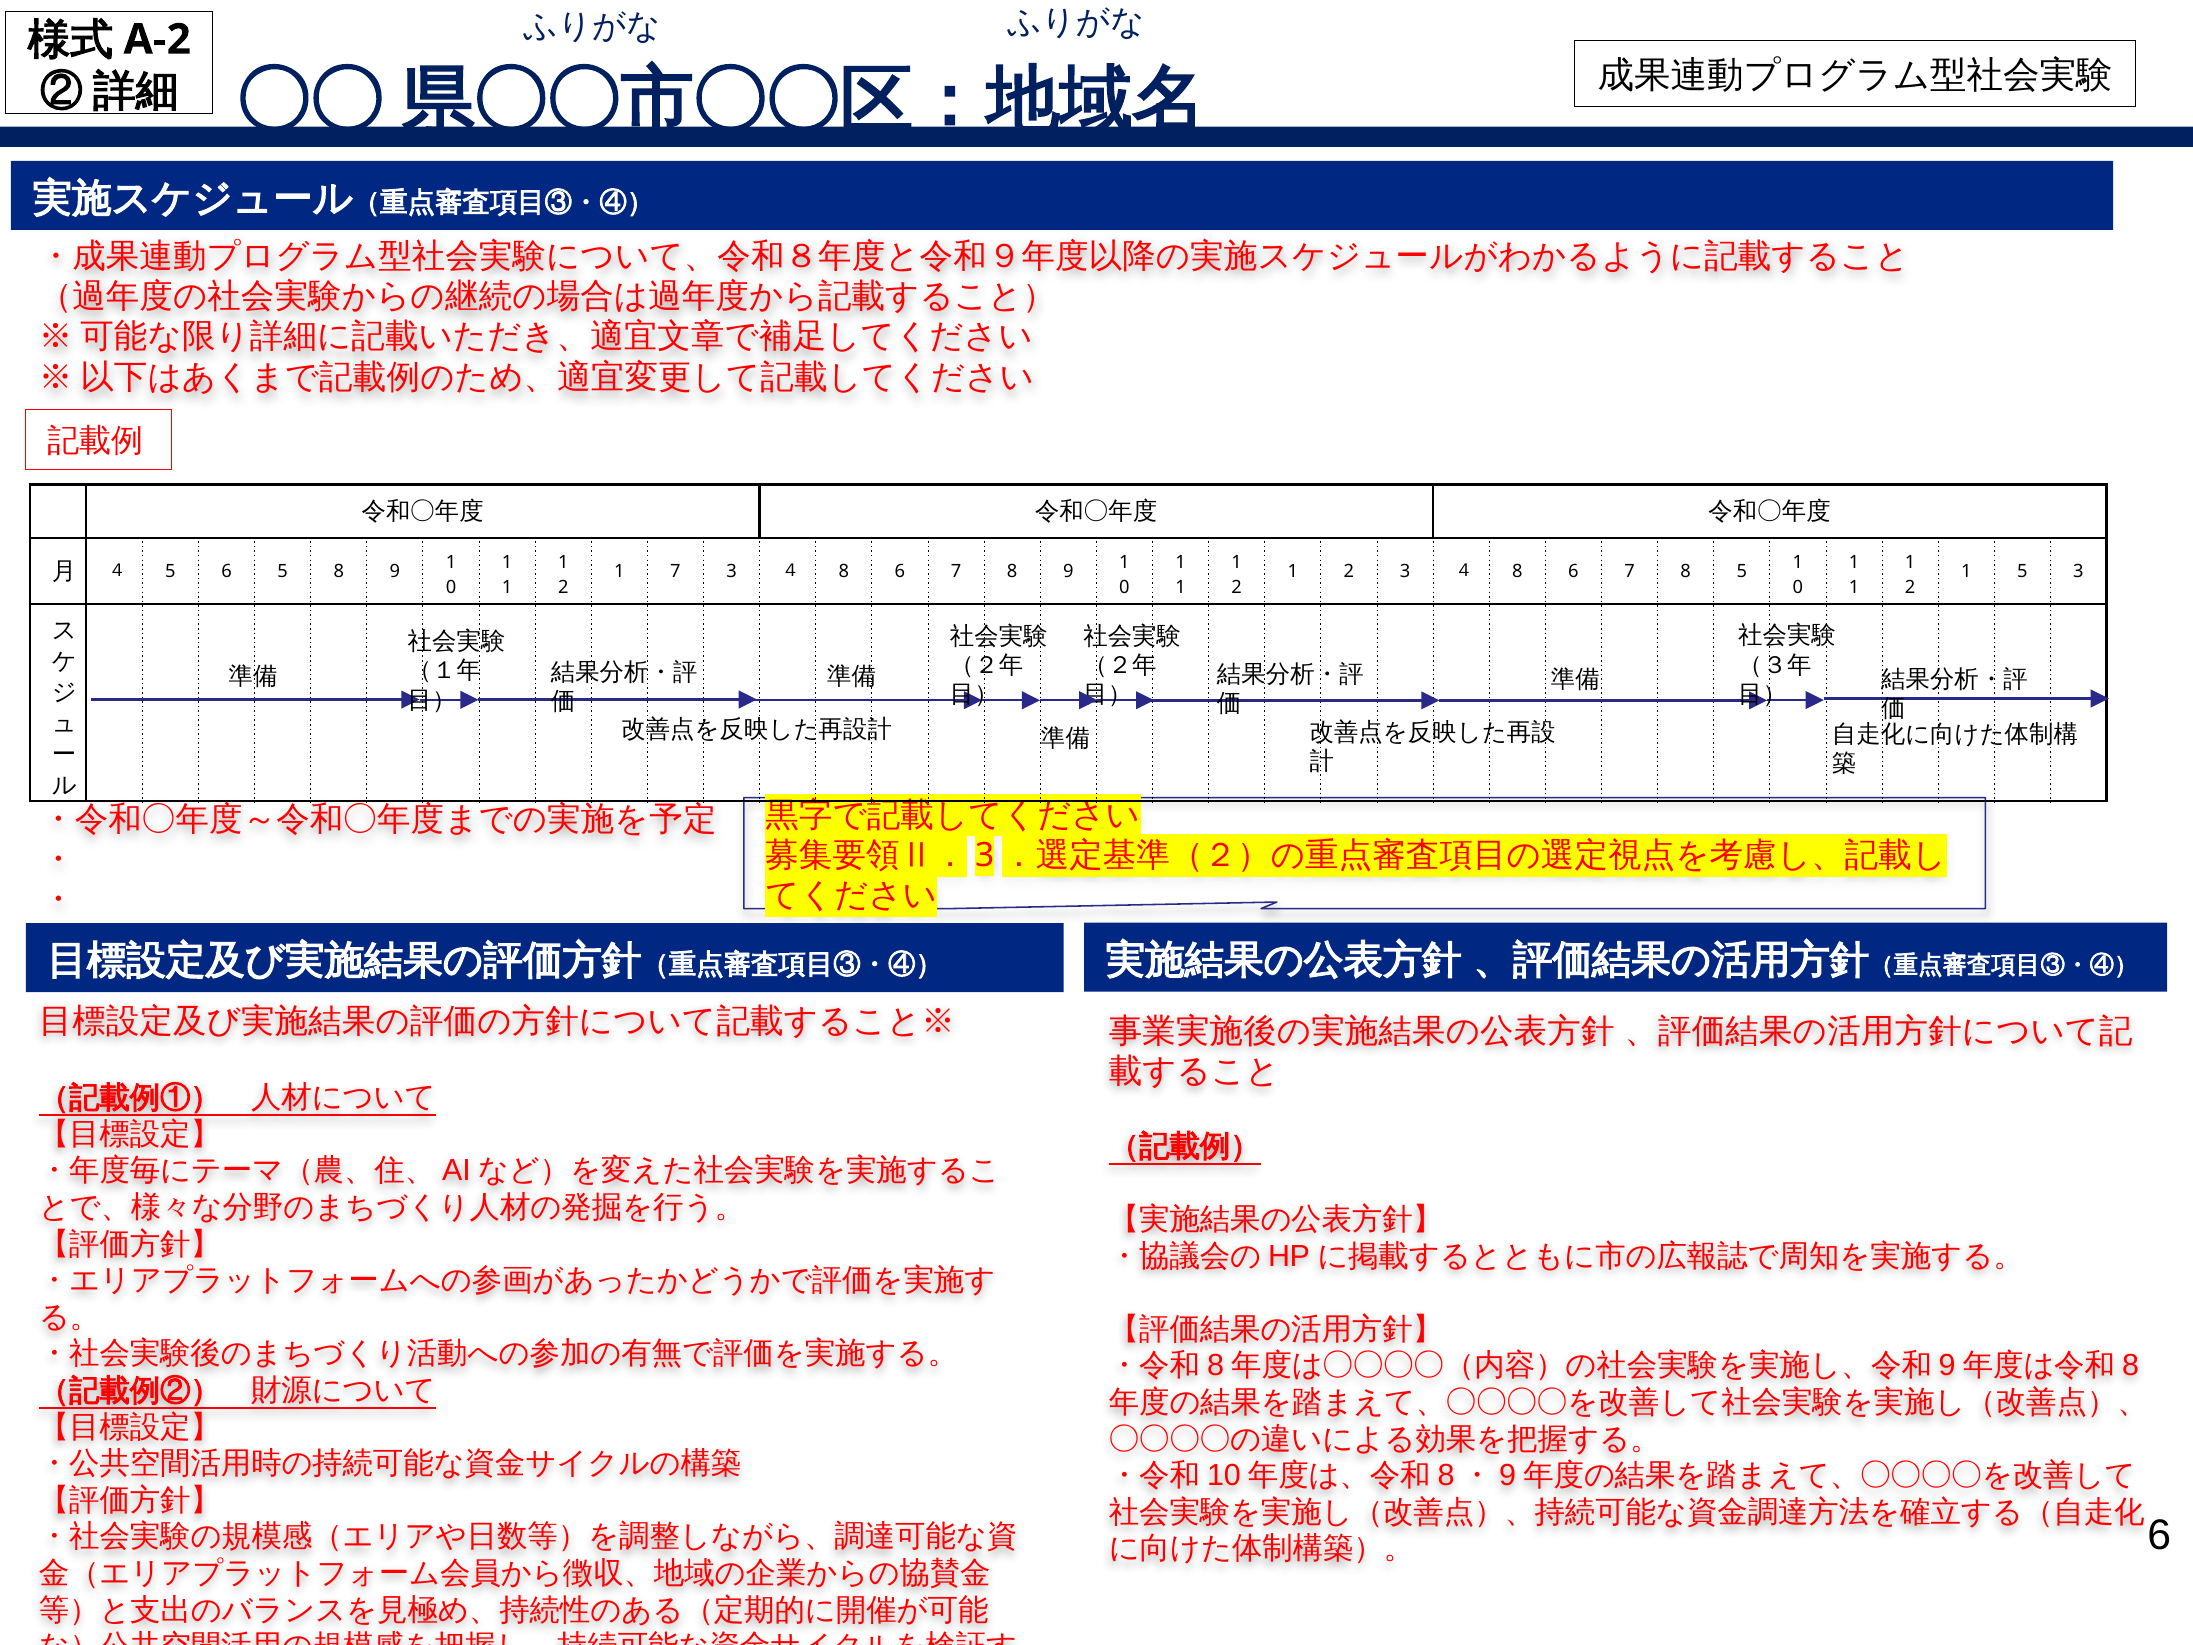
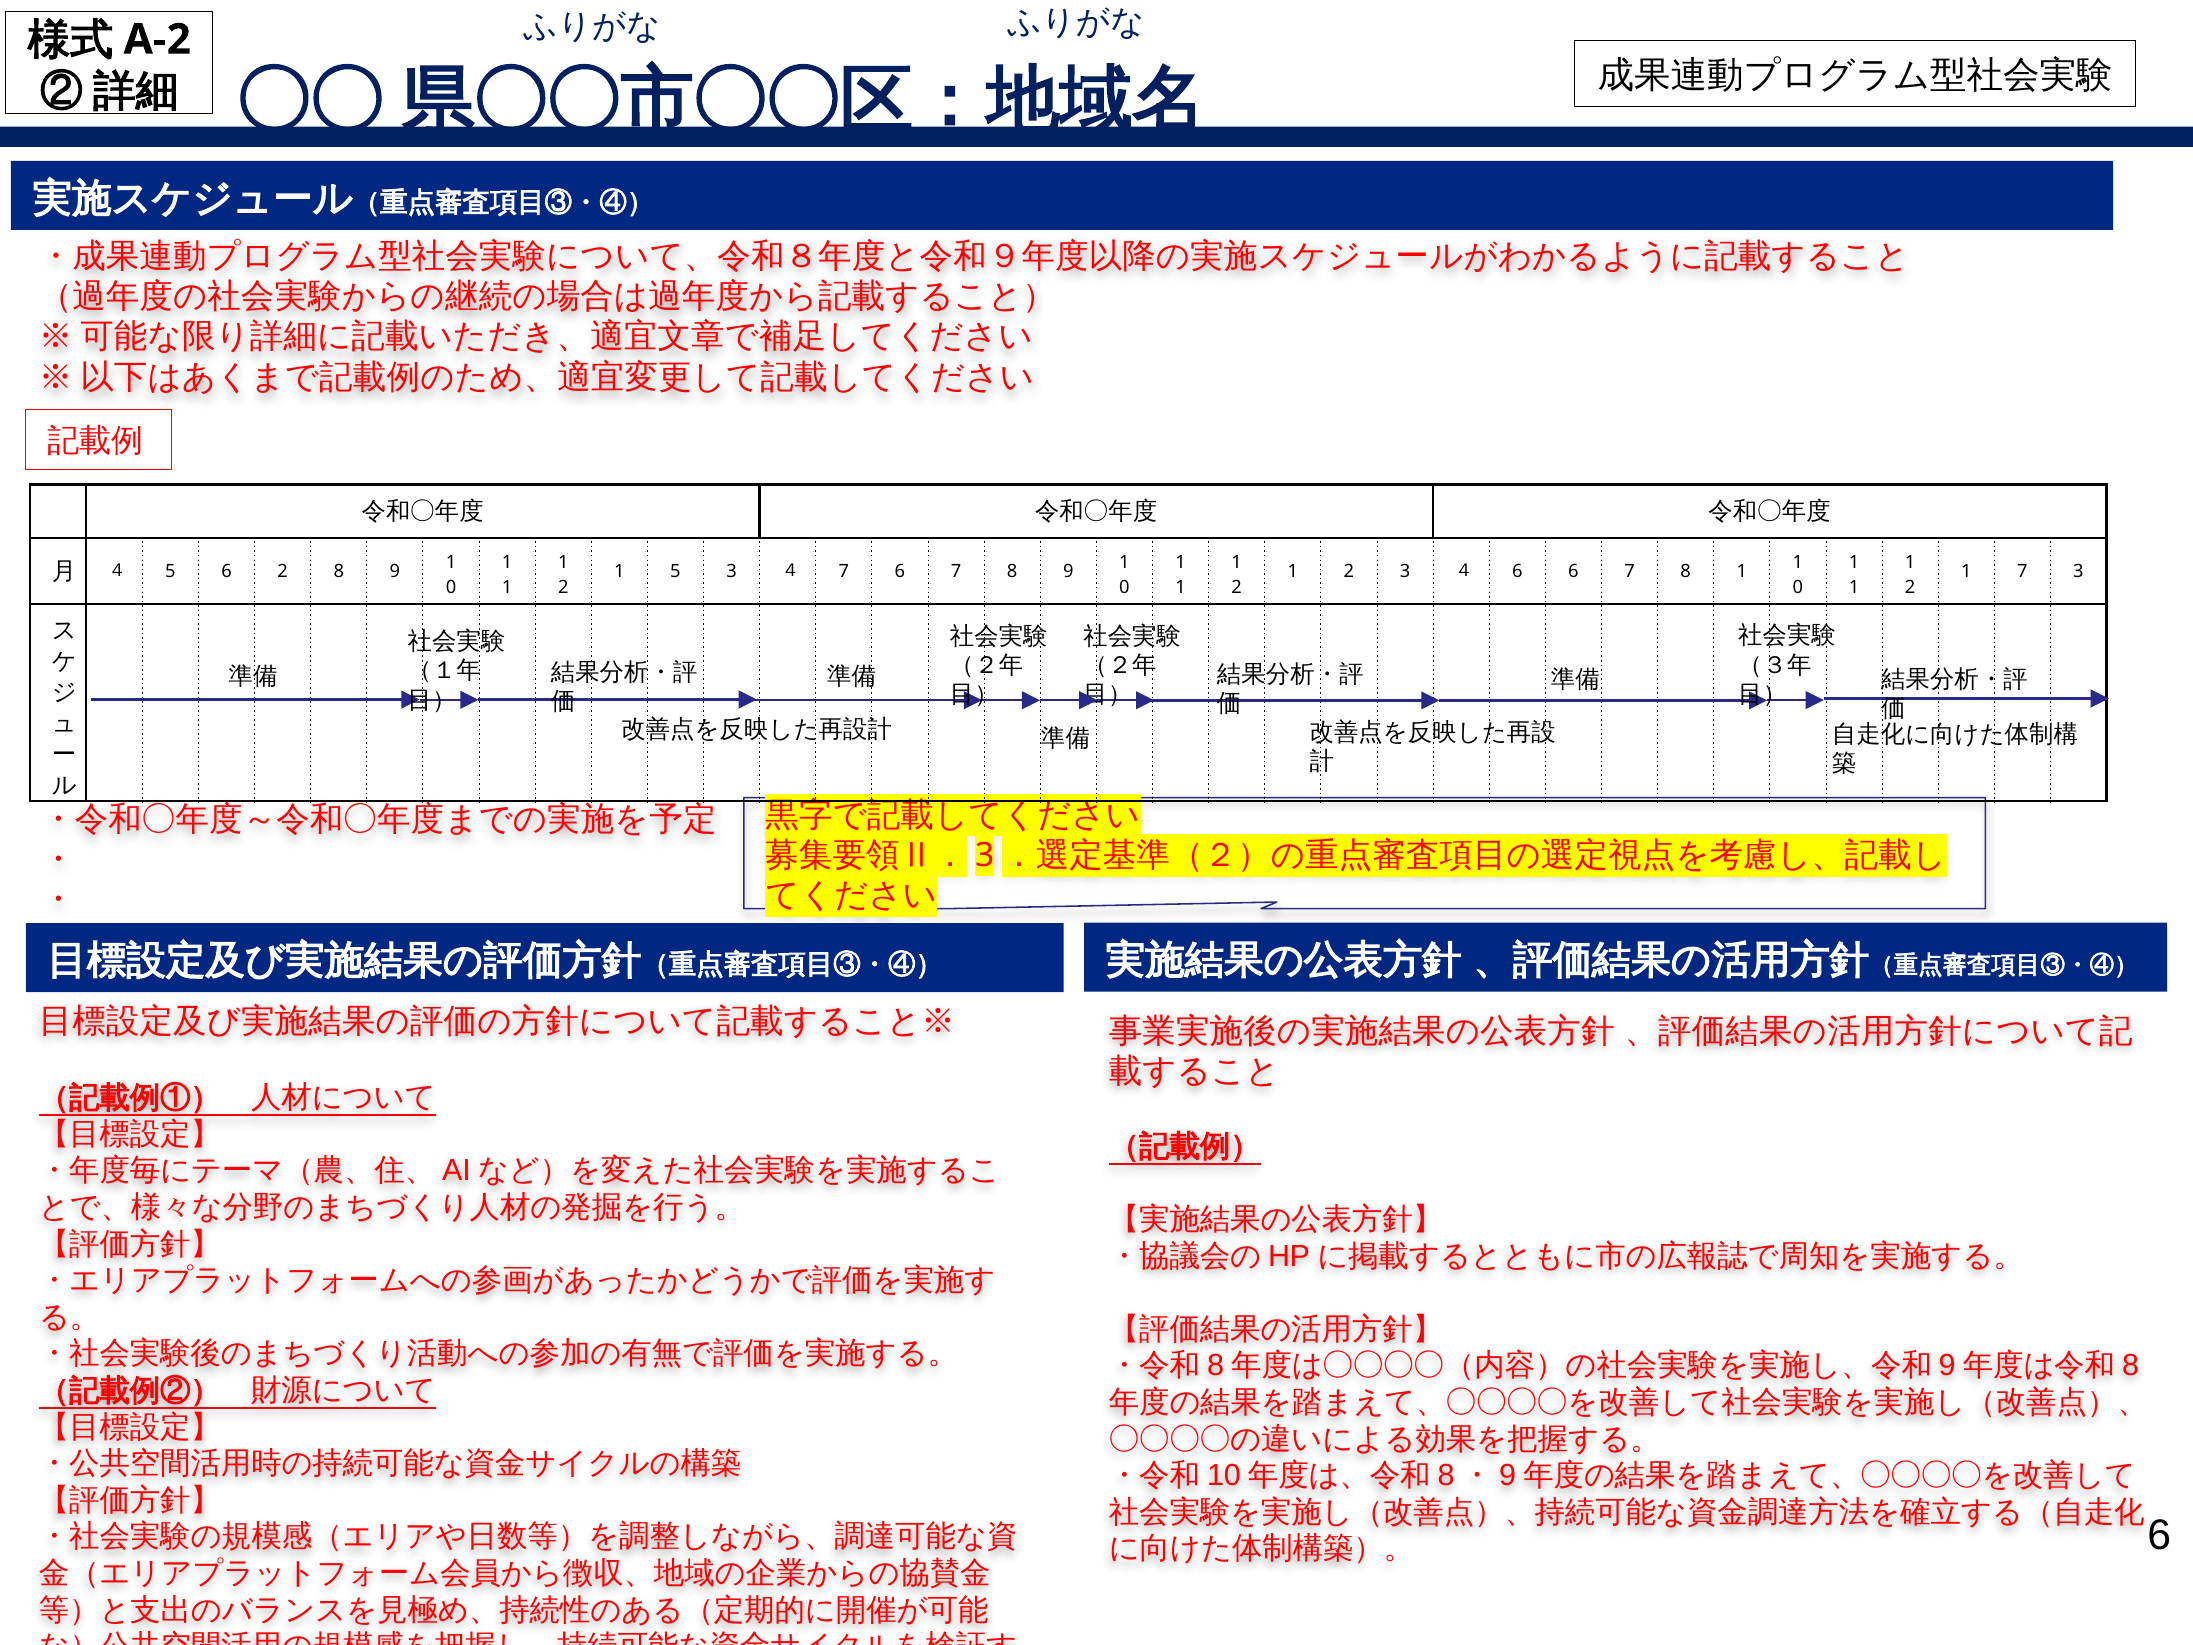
6 5: 5 -> 2 (283, 572)
1 7: 7 -> 5 (675, 572)
8: 8 -> 7 (844, 572)
2 3 ４ 8: 8 -> 6 (1517, 572)
8 5: 5 -> 1 (1742, 572)
1 5: 5 -> 7 (2022, 572)
